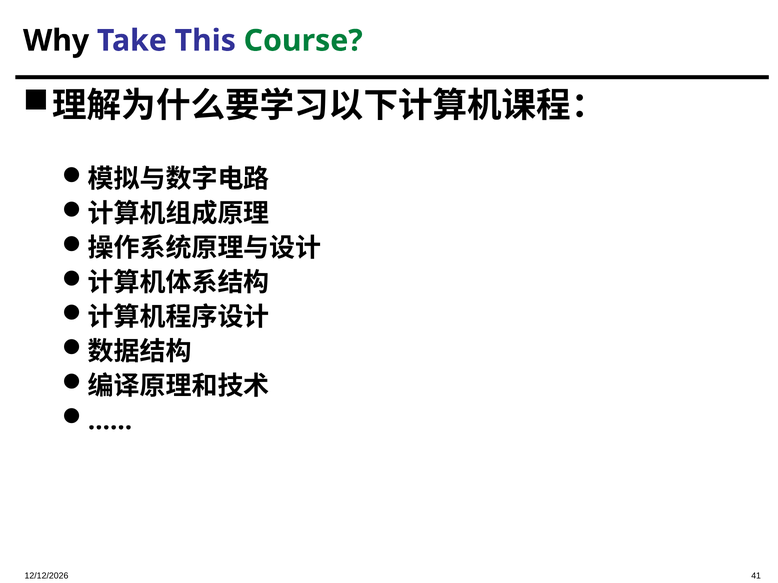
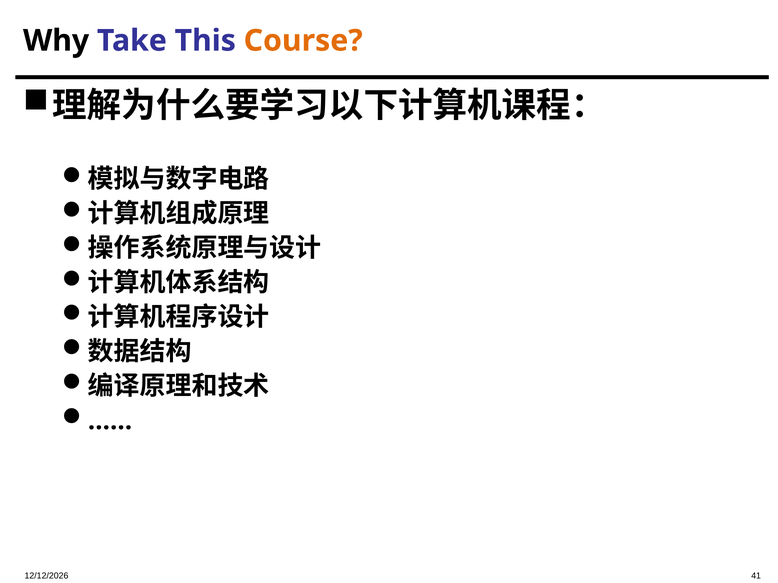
Course colour: green -> orange (303, 41)
